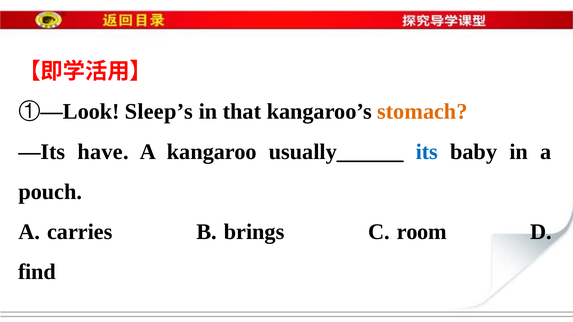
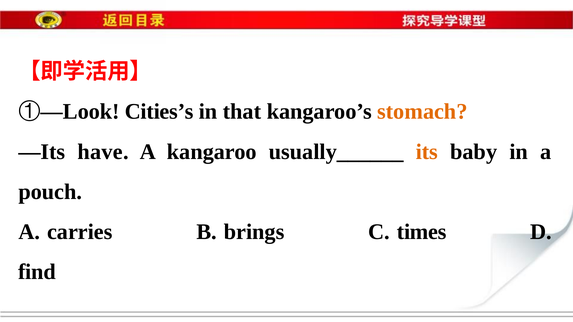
Sleep’s: Sleep’s -> Cities’s (159, 112)
its colour: blue -> orange (427, 152)
room: room -> times (422, 232)
